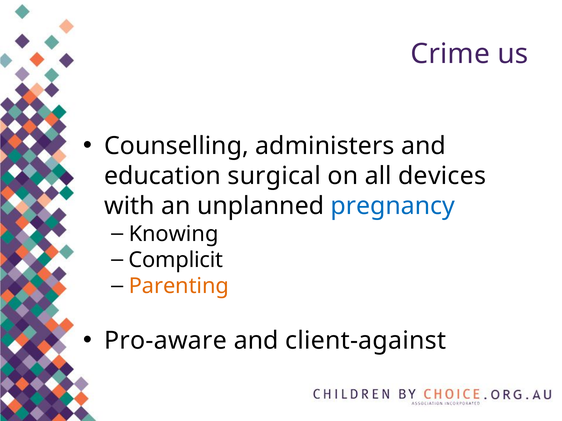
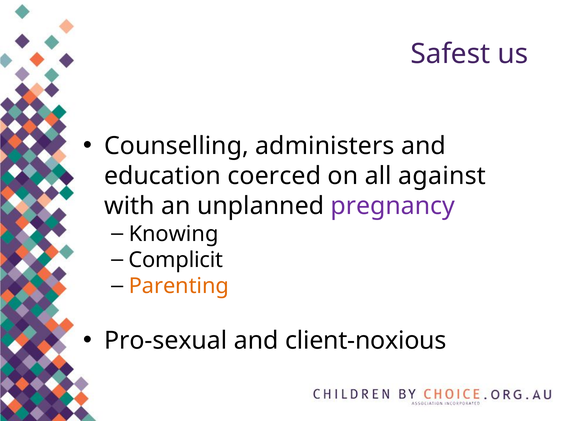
Crime: Crime -> Safest (450, 54)
surgical: surgical -> coerced (274, 176)
devices: devices -> against (442, 176)
pregnancy colour: blue -> purple (393, 206)
Pro-aware: Pro-aware -> Pro-sexual (166, 341)
client-against: client-against -> client-noxious (366, 341)
